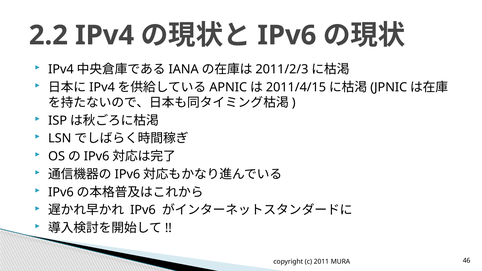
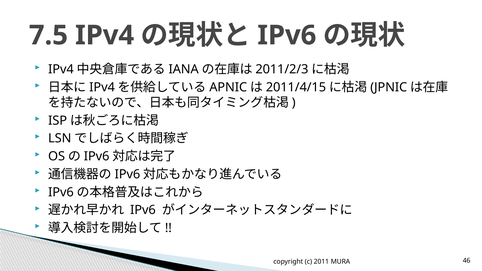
2.2: 2.2 -> 7.5 (48, 35)
